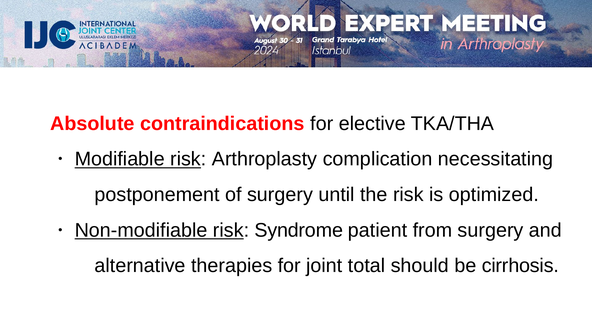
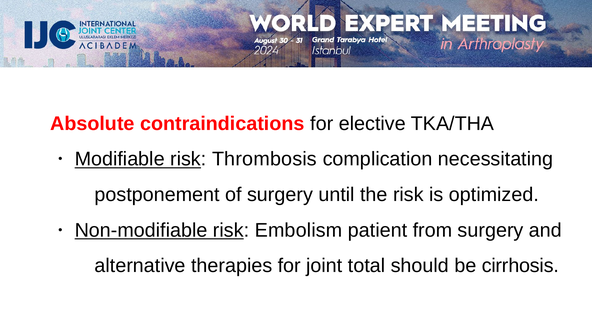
Arthroplasty: Arthroplasty -> Thrombosis (264, 159)
Syndrome: Syndrome -> Embolism (299, 230)
